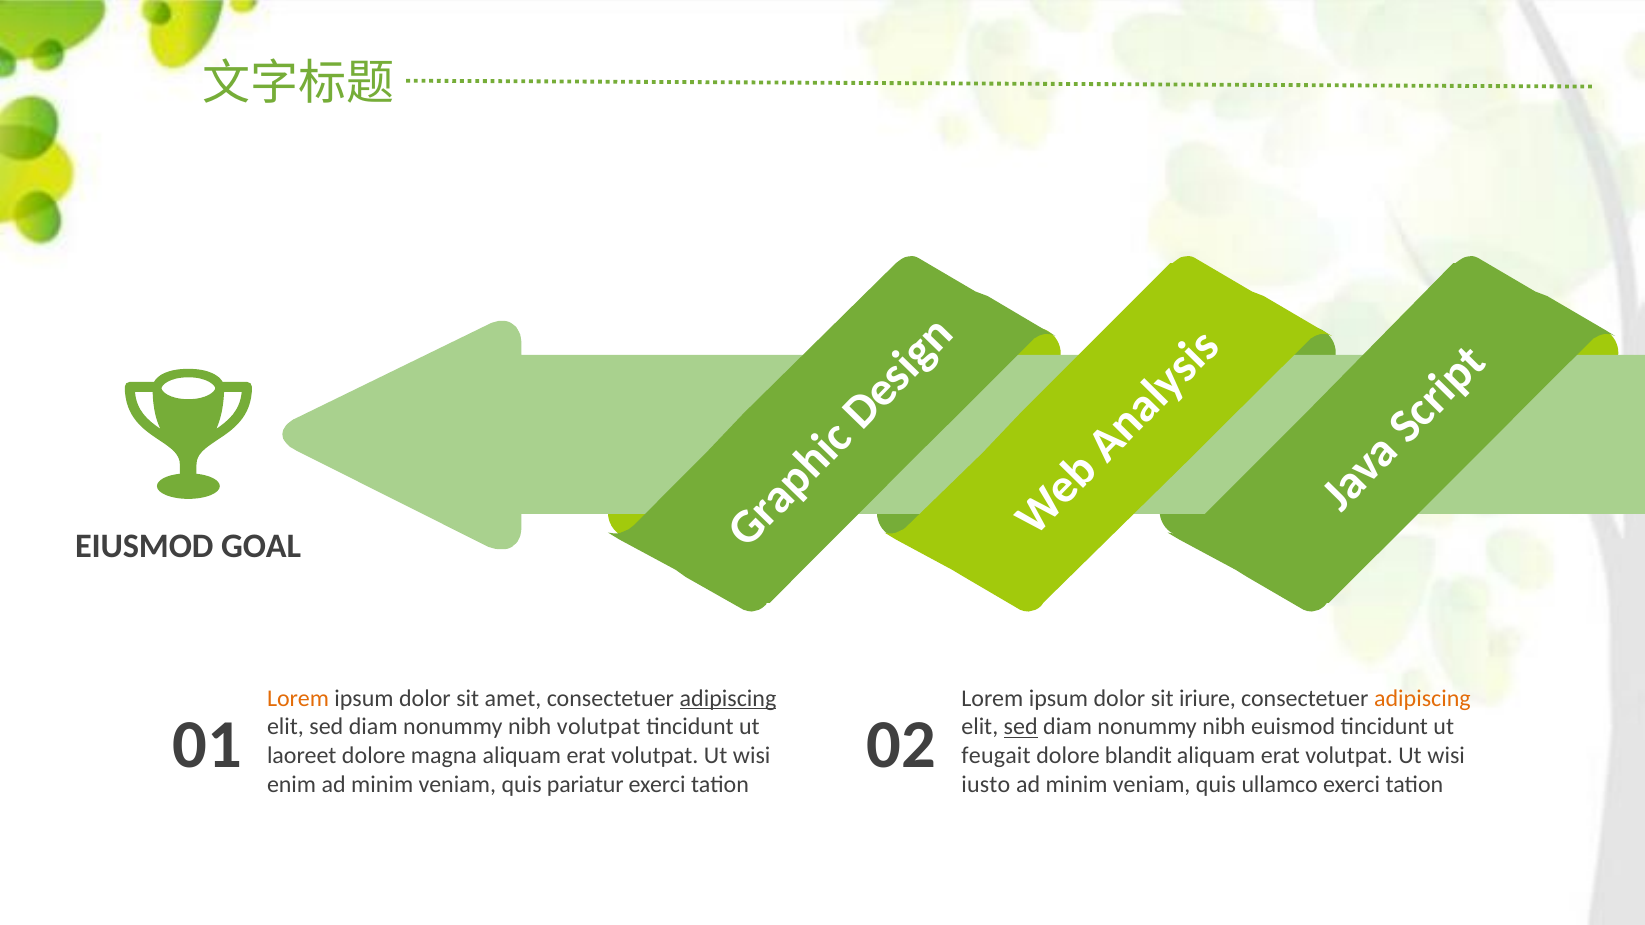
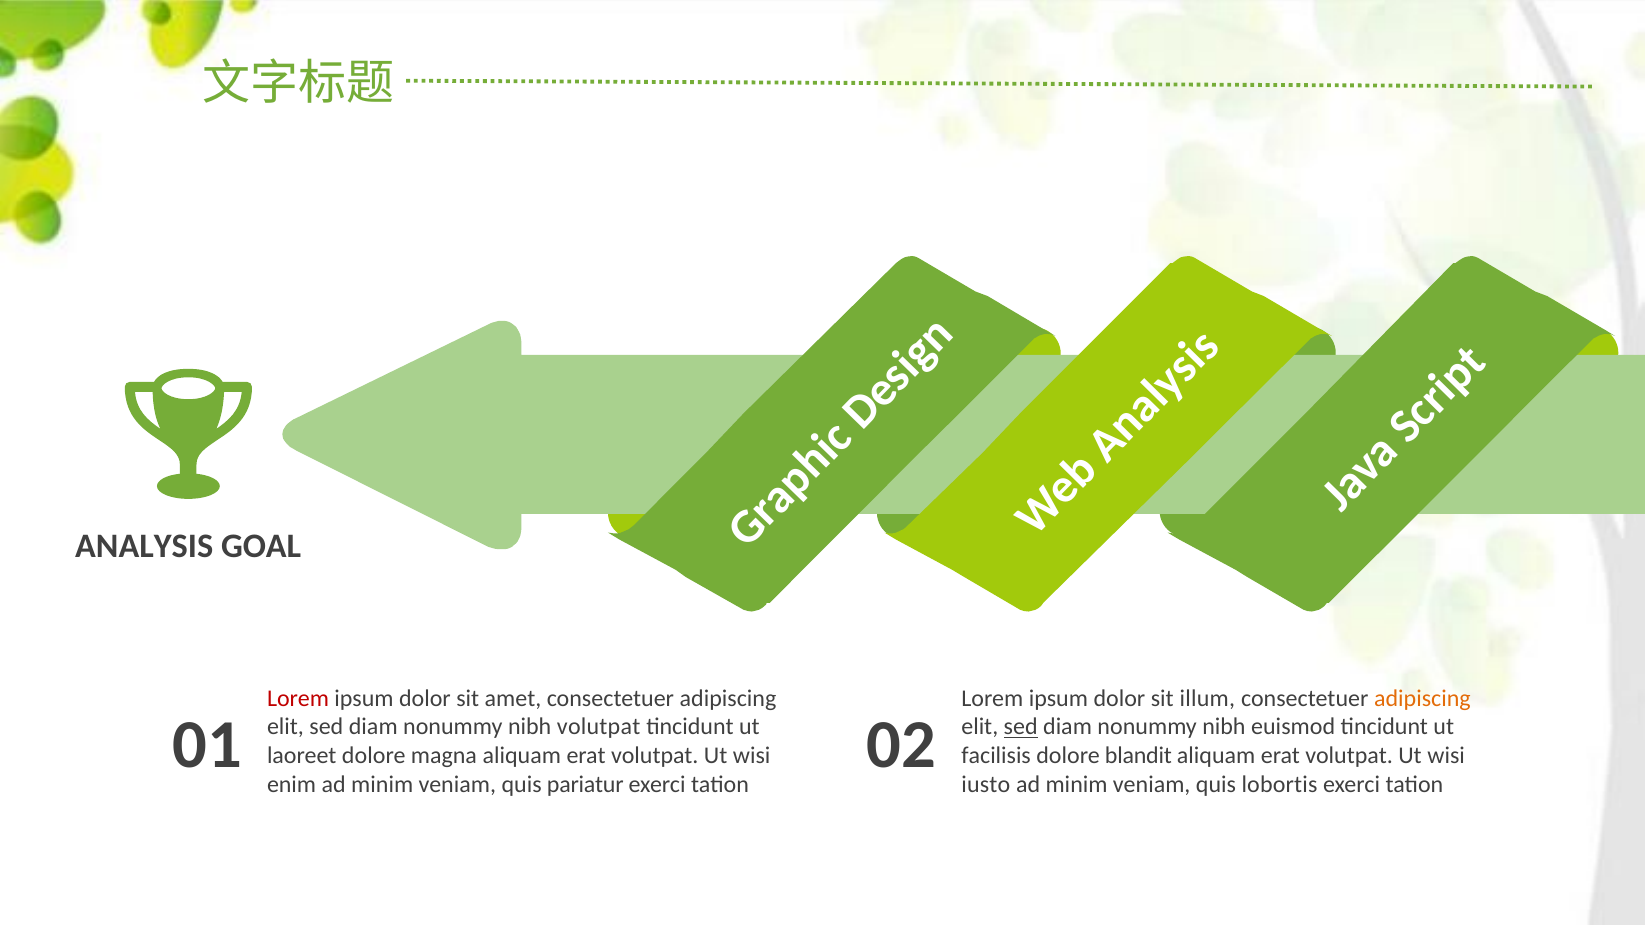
EIUSMOD: EIUSMOD -> ANALYSIS (144, 546)
Lorem colour: orange -> red (298, 698)
adipiscing underline: present -> none (728, 698)
iriure: iriure -> illum (1207, 698)
feugait: feugait -> facilisis (996, 756)
ullamco: ullamco -> lobortis (1279, 785)
